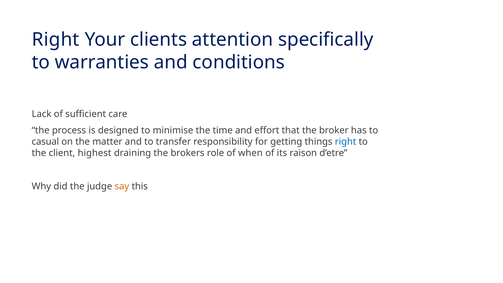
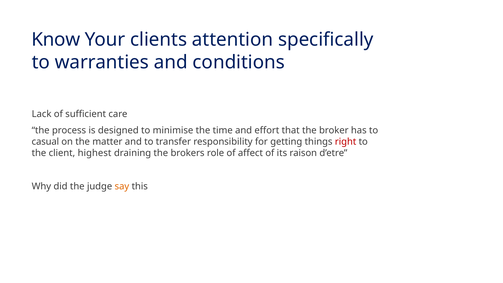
Right: Right -> Know (56, 40)
right colour: blue -> red (346, 142)
when: when -> affect (250, 153)
